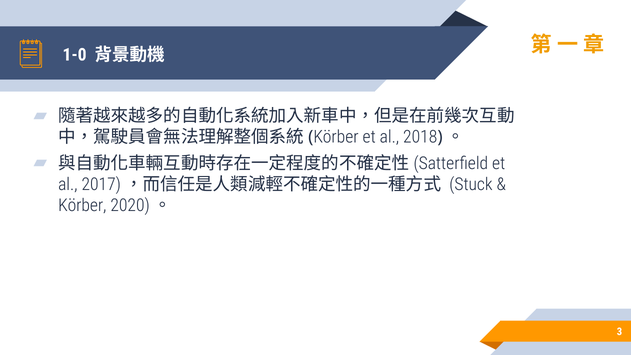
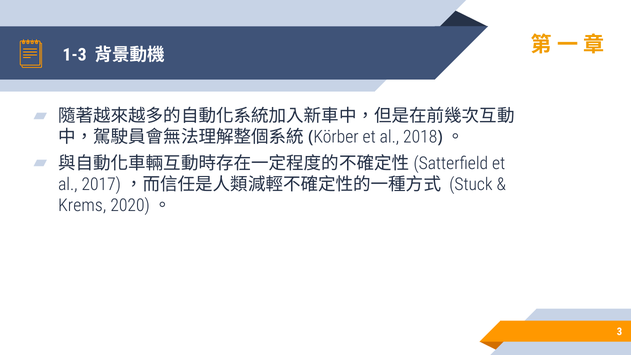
1-0: 1-0 -> 1-3 (75, 55)
Körber: Körber -> Krems (82, 205)
